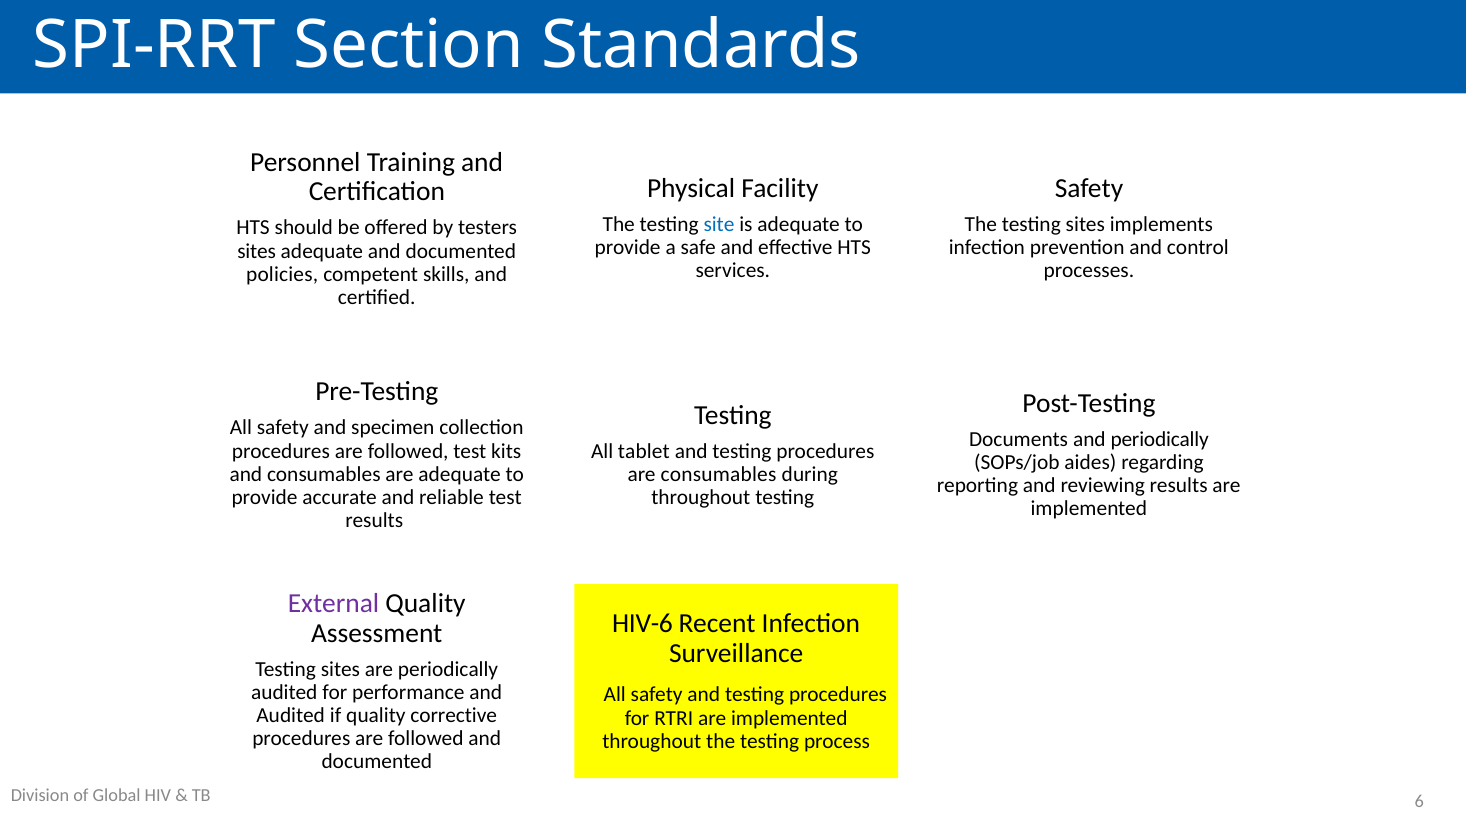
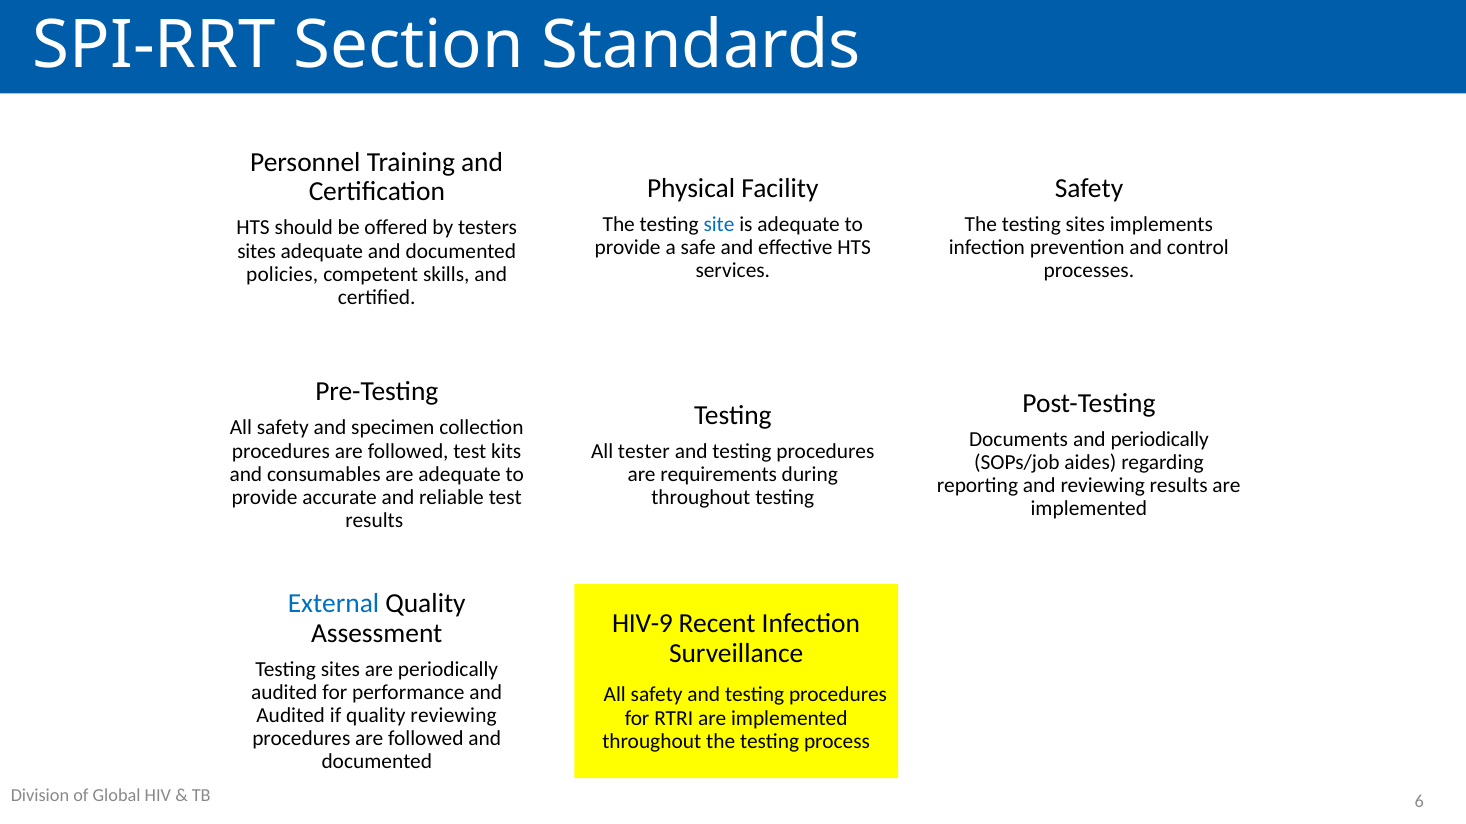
tablet: tablet -> tester (644, 451)
are consumables: consumables -> requirements (719, 474)
External colour: purple -> blue (334, 604)
HIV-6: HIV-6 -> HIV-9 (642, 624)
quality corrective: corrective -> reviewing (454, 716)
